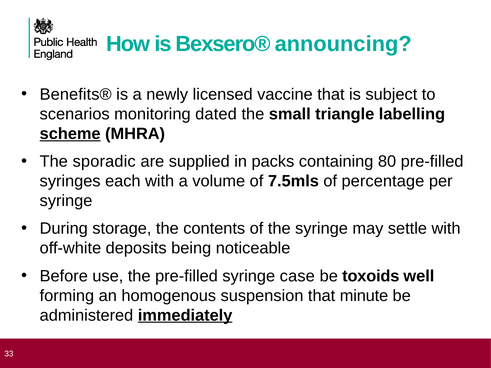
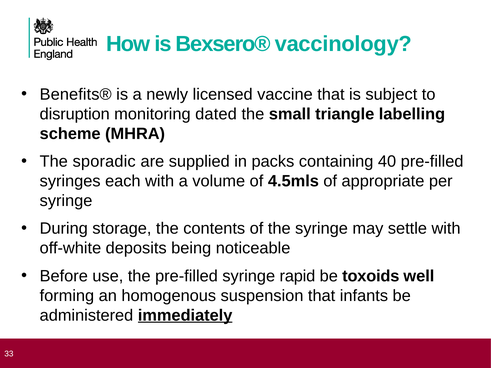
announcing: announcing -> vaccinology (343, 44)
scenarios: scenarios -> disruption (75, 114)
scheme underline: present -> none (70, 134)
80: 80 -> 40 (387, 162)
7.5mls: 7.5mls -> 4.5mls (293, 181)
percentage: percentage -> appropriate (383, 181)
case: case -> rapid (297, 276)
minute: minute -> infants (364, 296)
